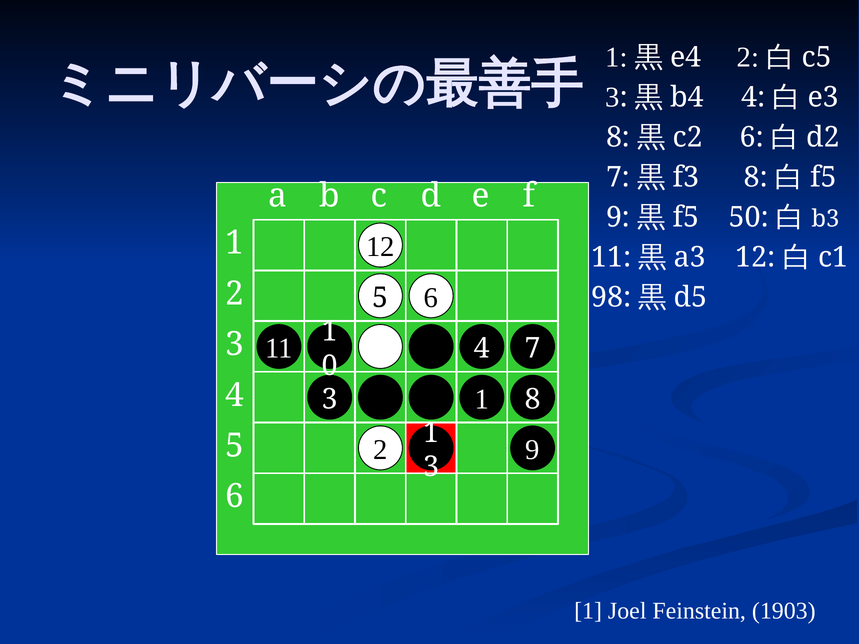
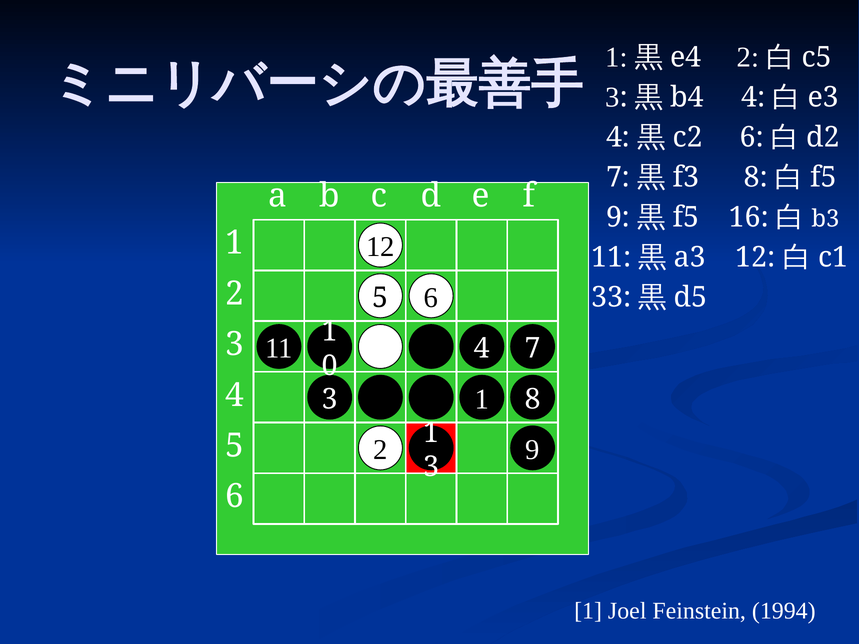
8: 8 -> 4 (618, 137)
50: 50 -> 16 (749, 218)
98: 98 -> 33 (611, 298)
1903: 1903 -> 1994 (784, 611)
